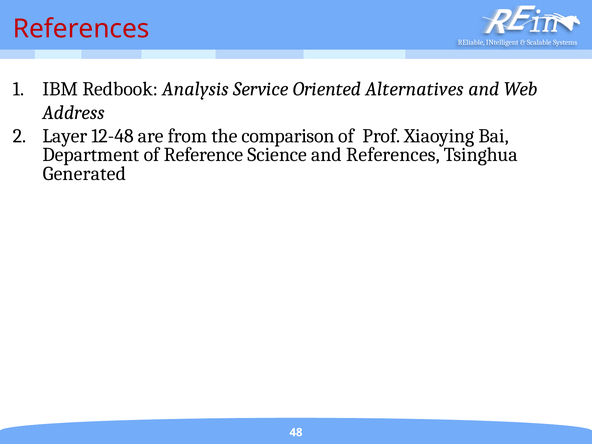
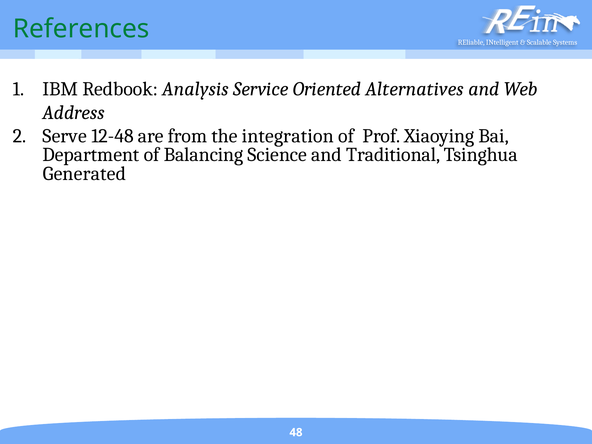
References colour: red -> green (81, 29)
Layer: Layer -> Serve (65, 136)
comparison: comparison -> integration (288, 136)
Reference: Reference -> Balancing (204, 155)
and References: References -> Traditional (393, 155)
